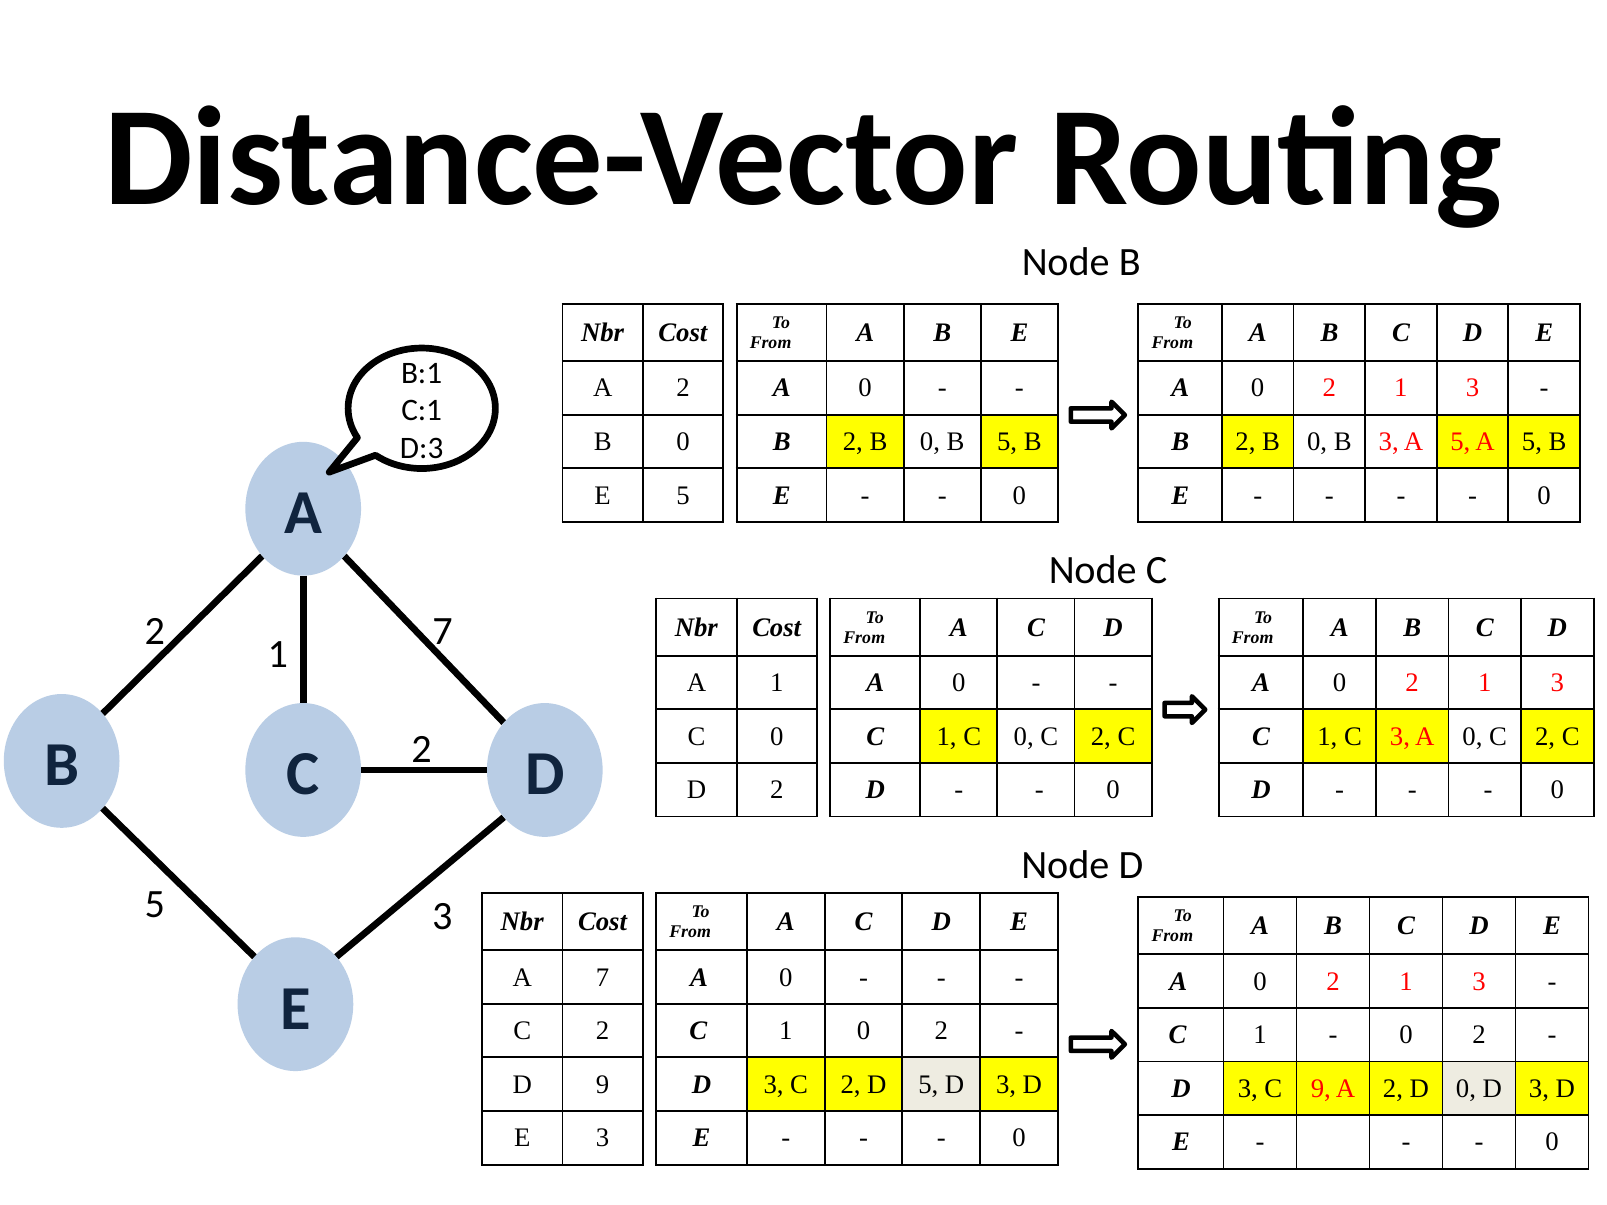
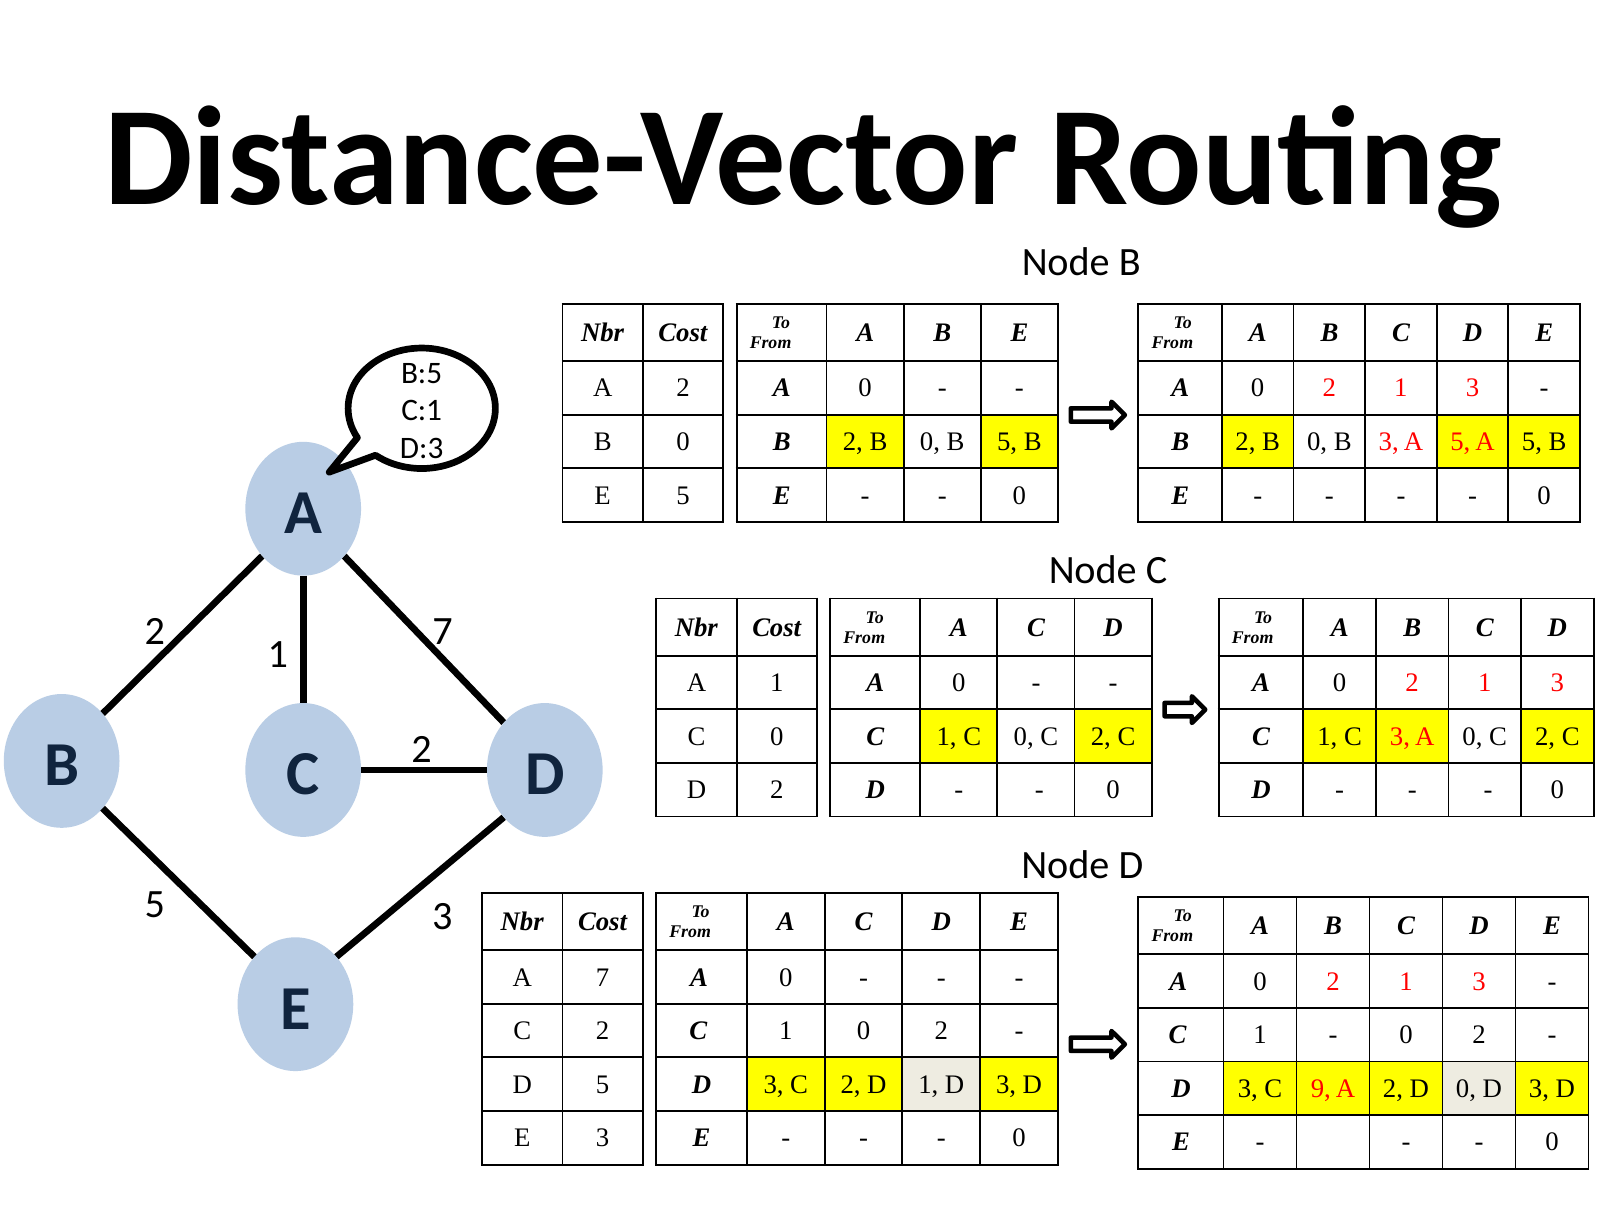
B:1: B:1 -> B:5 (422, 373)
D 9: 9 -> 5 (603, 1085)
D 5: 5 -> 1 (928, 1085)
